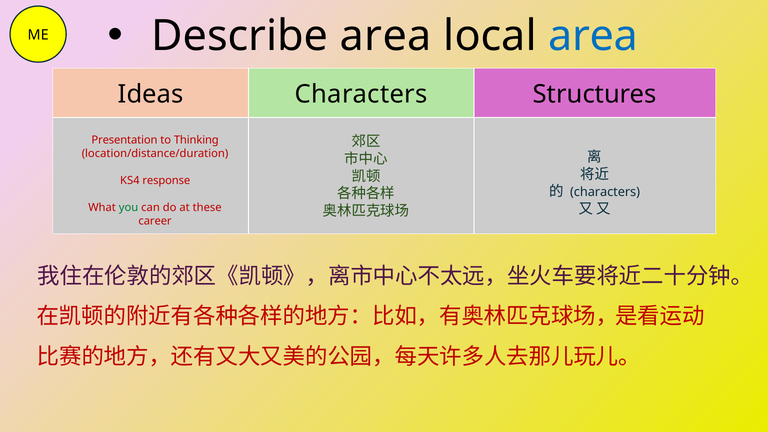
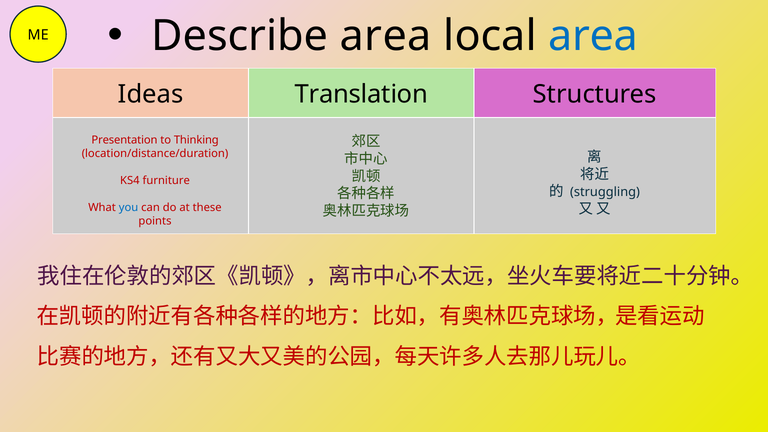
Ideas Characters: Characters -> Translation (361, 94)
response: response -> furniture (166, 181)
characters: characters -> struggling (605, 192)
you colour: green -> blue (129, 208)
career: career -> points (155, 221)
